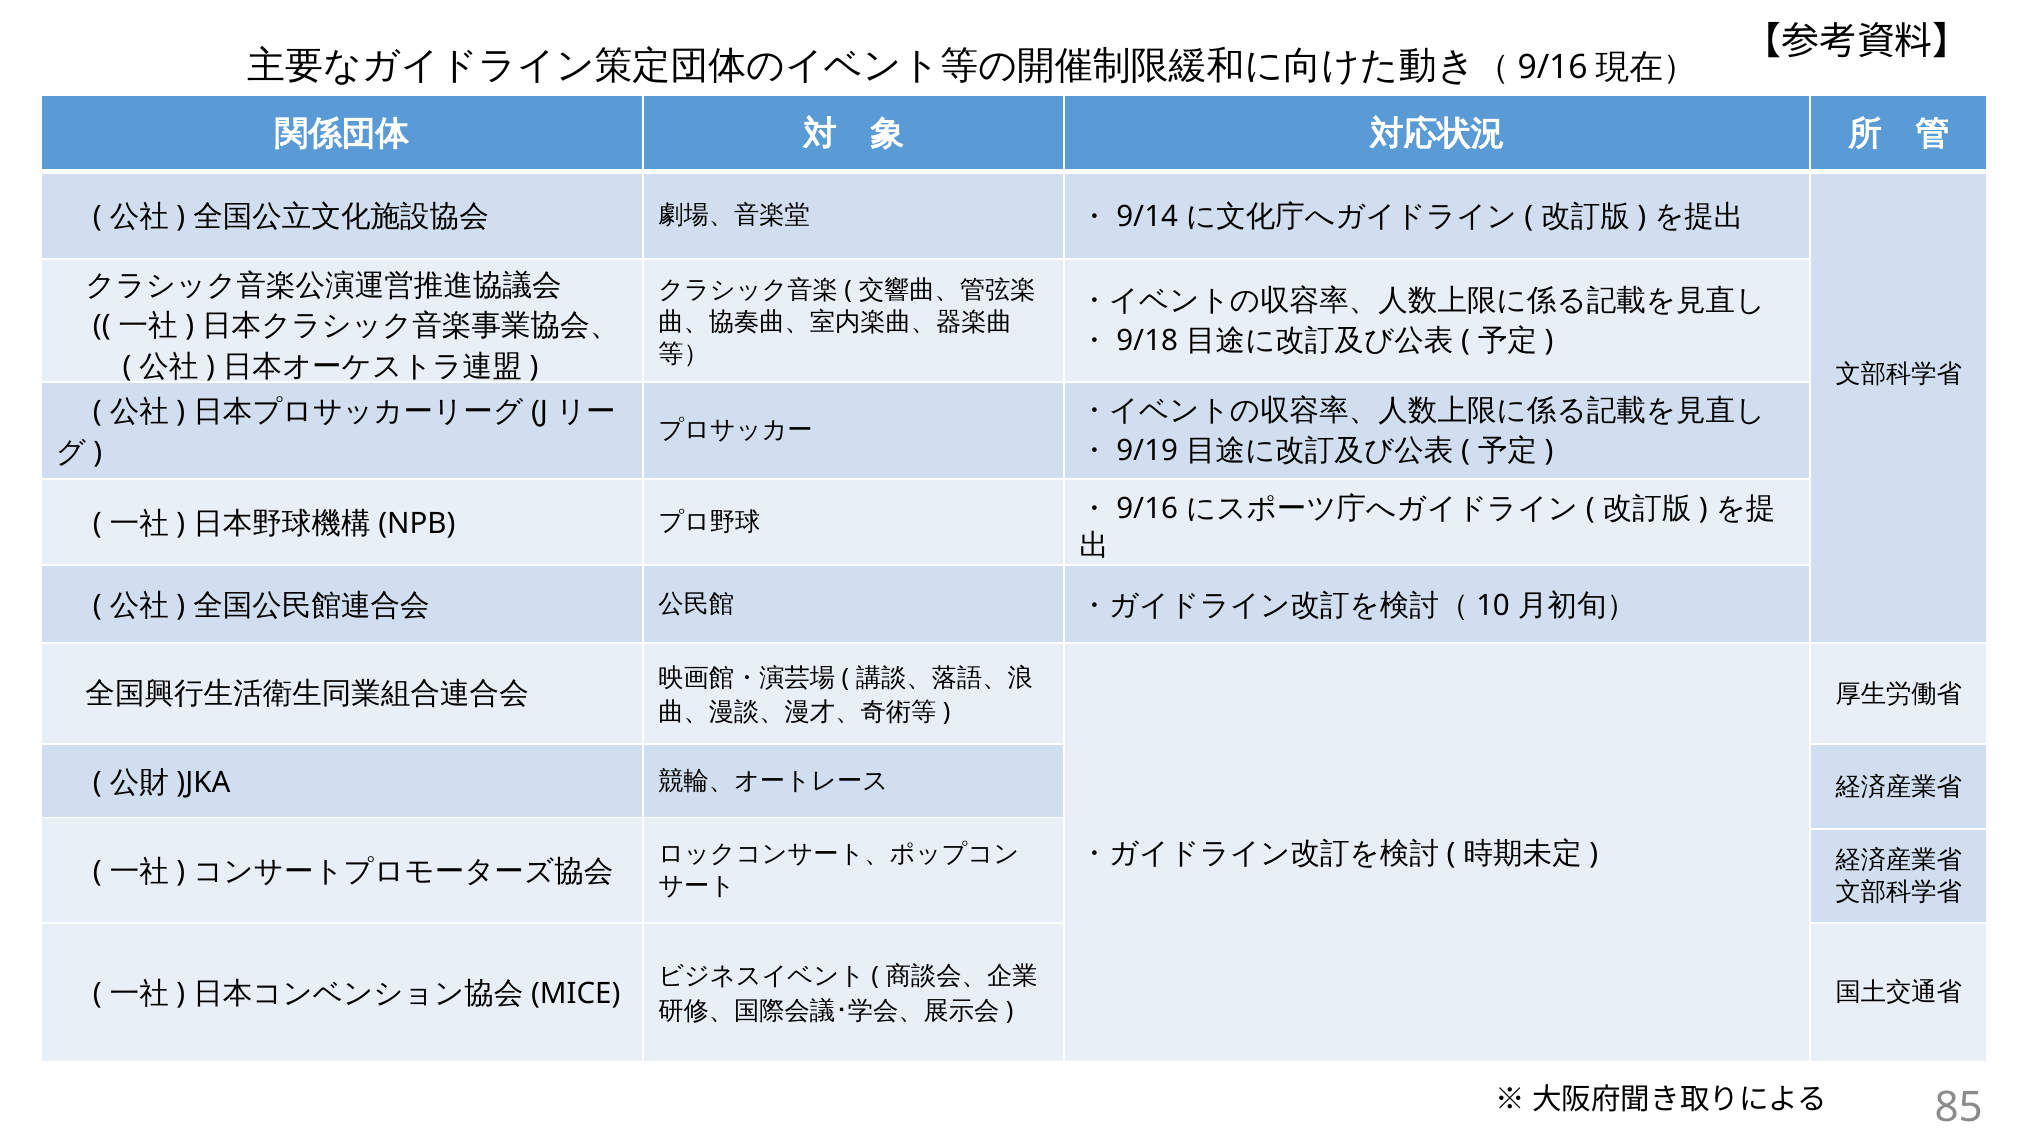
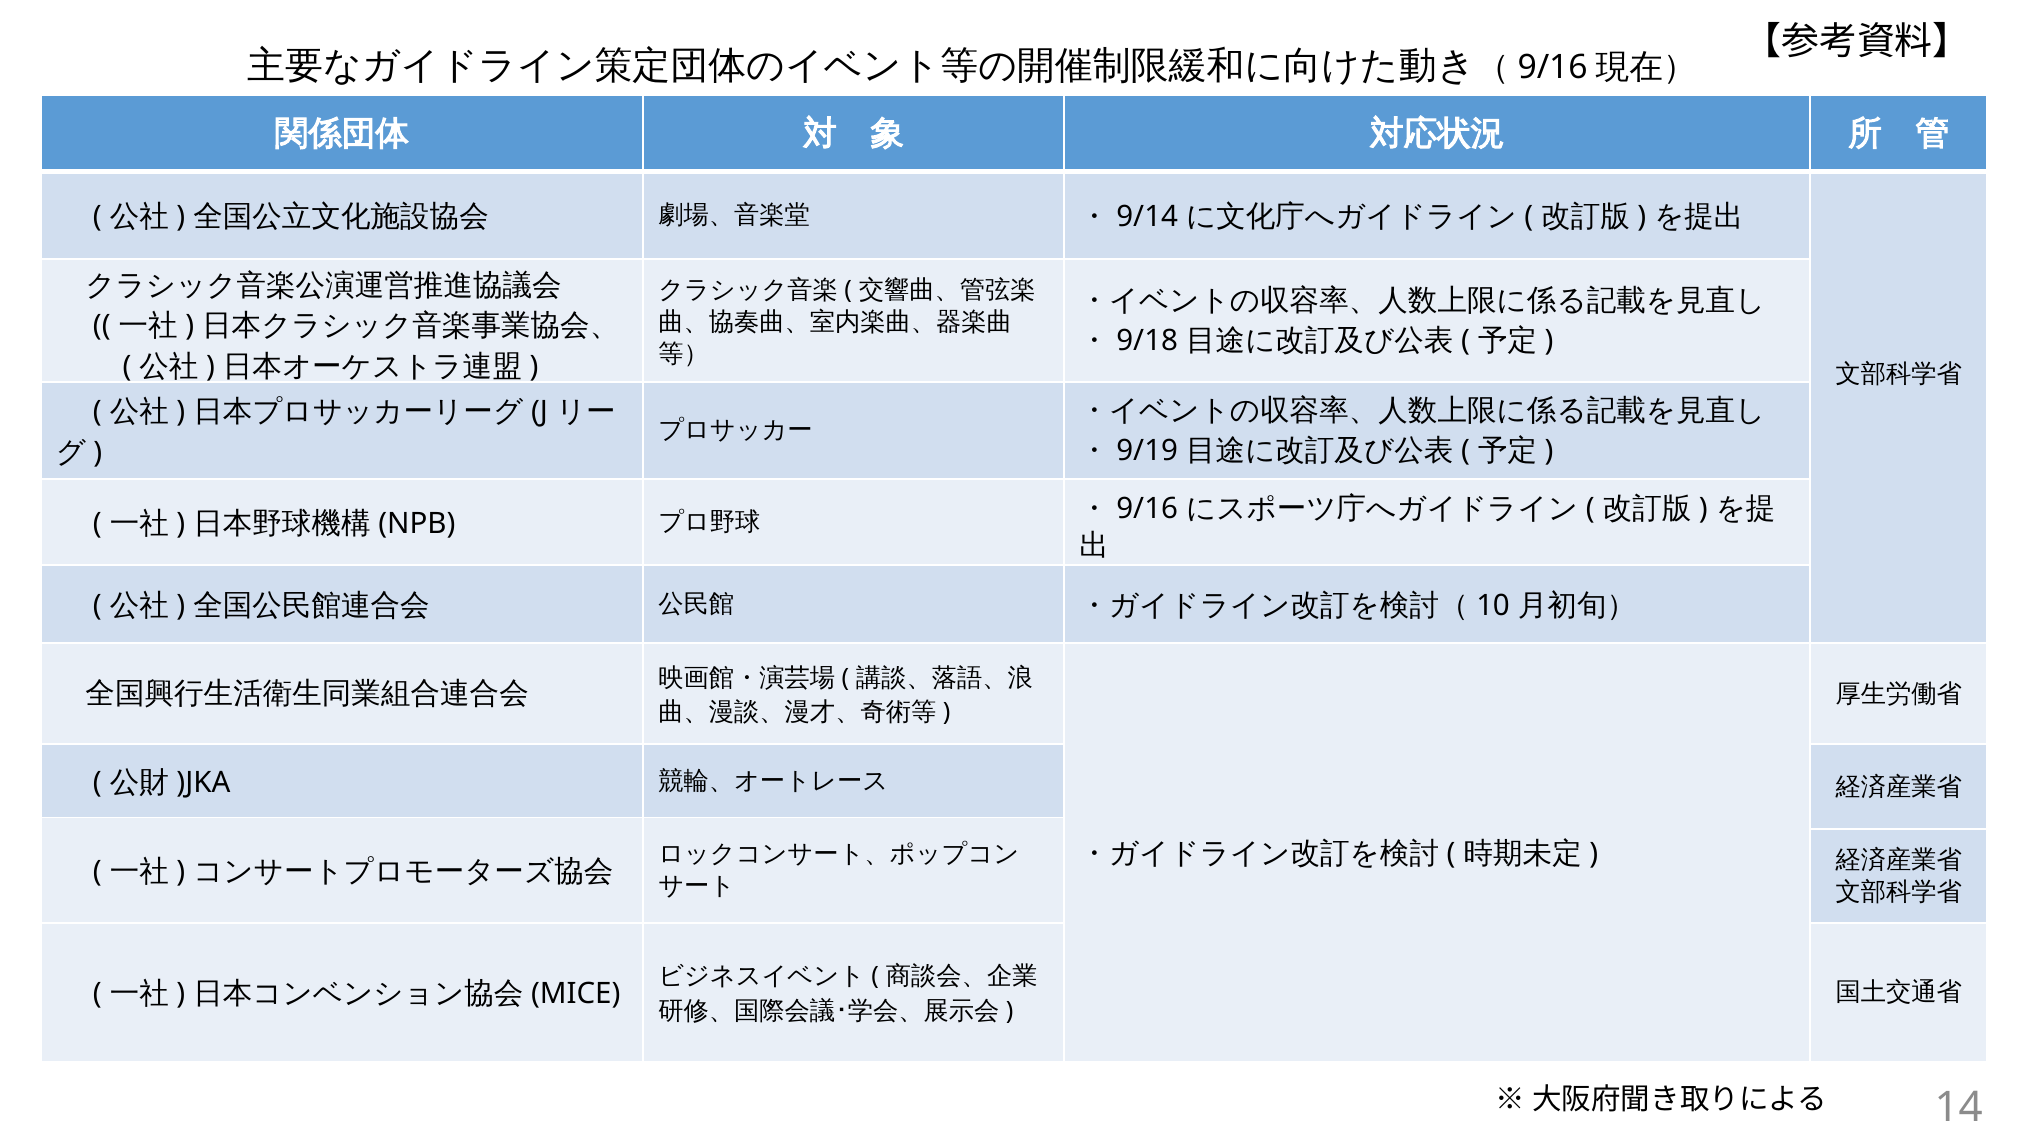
85: 85 -> 14 (1959, 1107)
